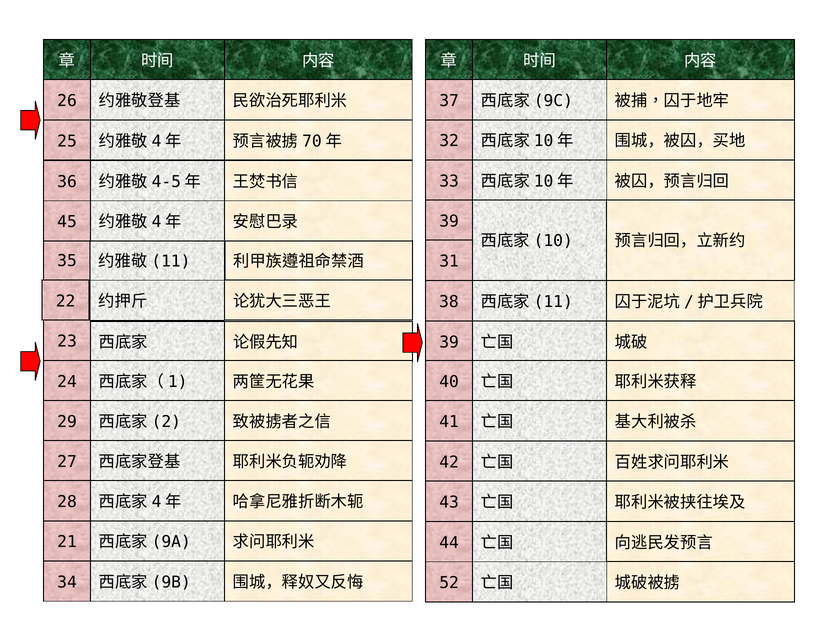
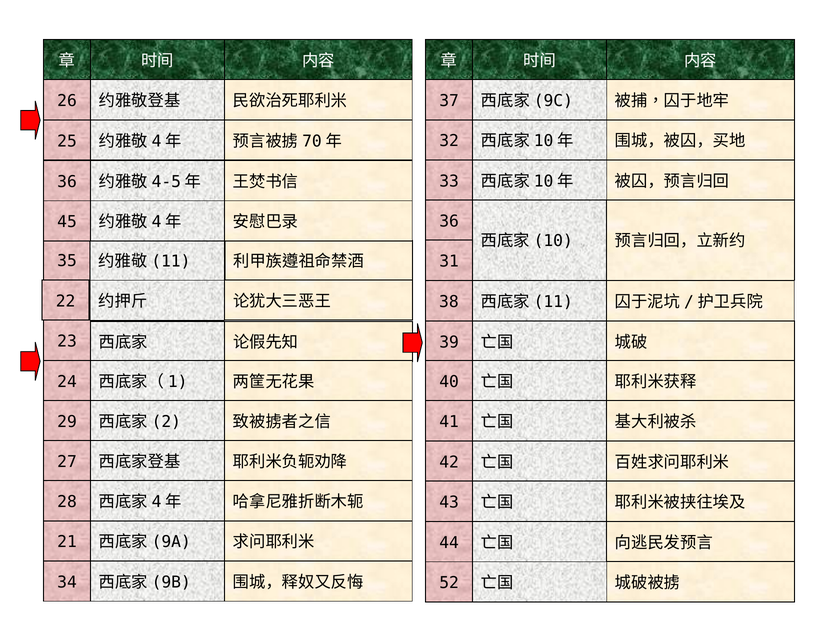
39: 39 -> 36 (449, 221)
